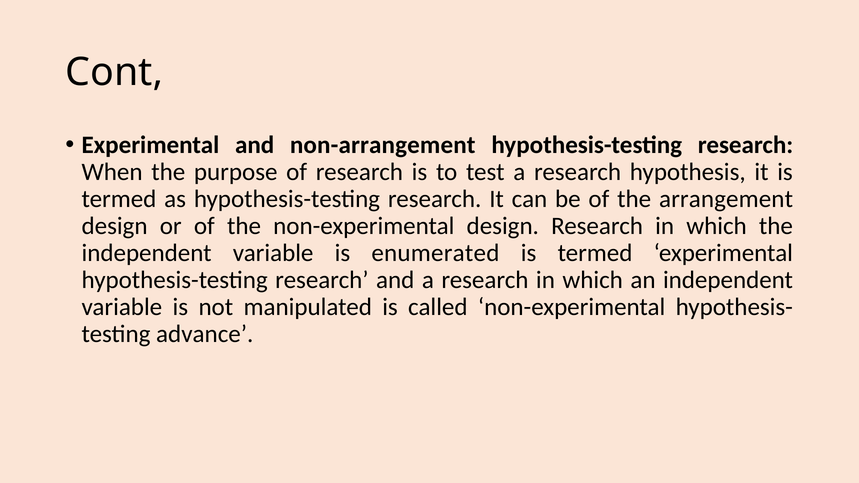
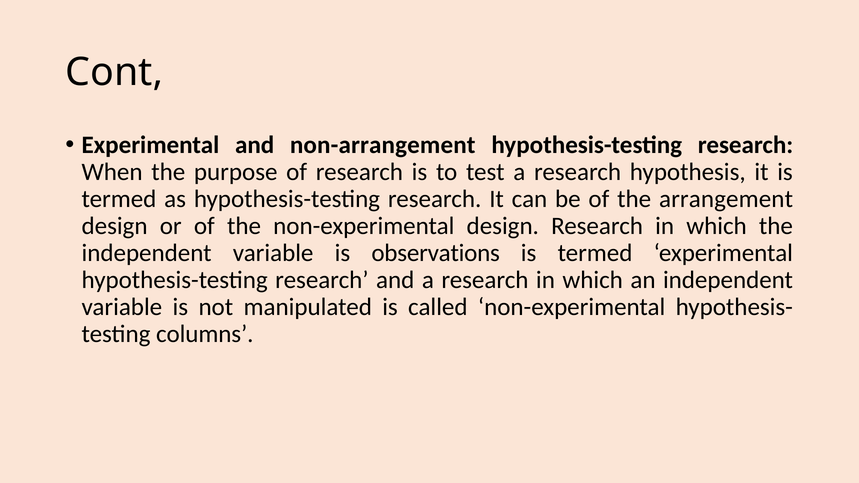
enumerated: enumerated -> observations (436, 253)
advance: advance -> columns (205, 334)
